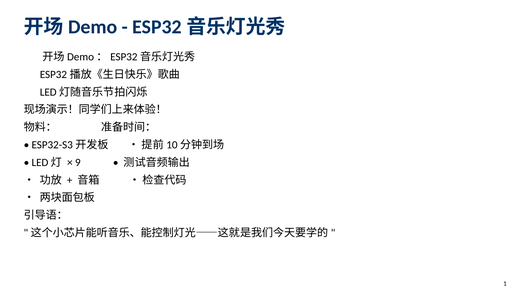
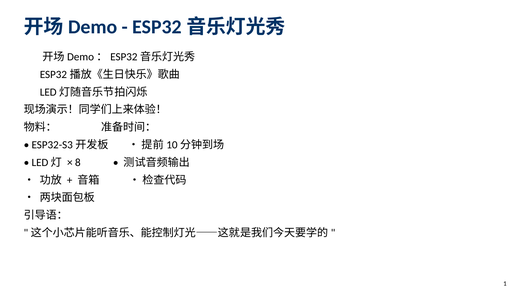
9: 9 -> 8 (78, 162)
